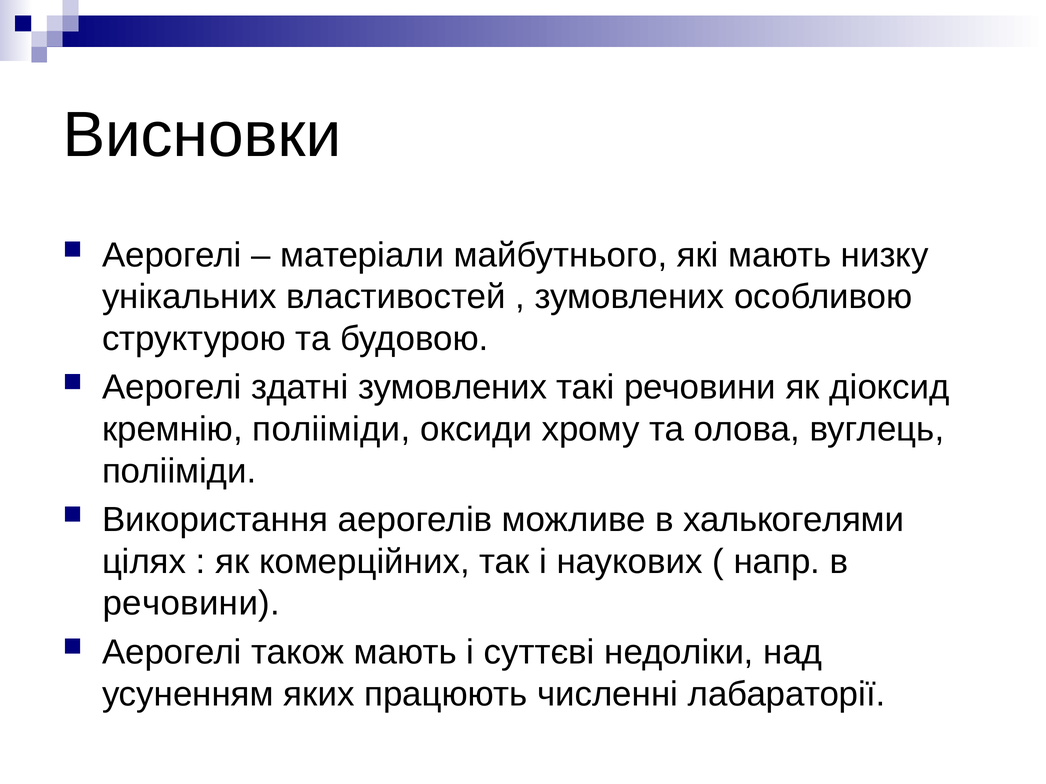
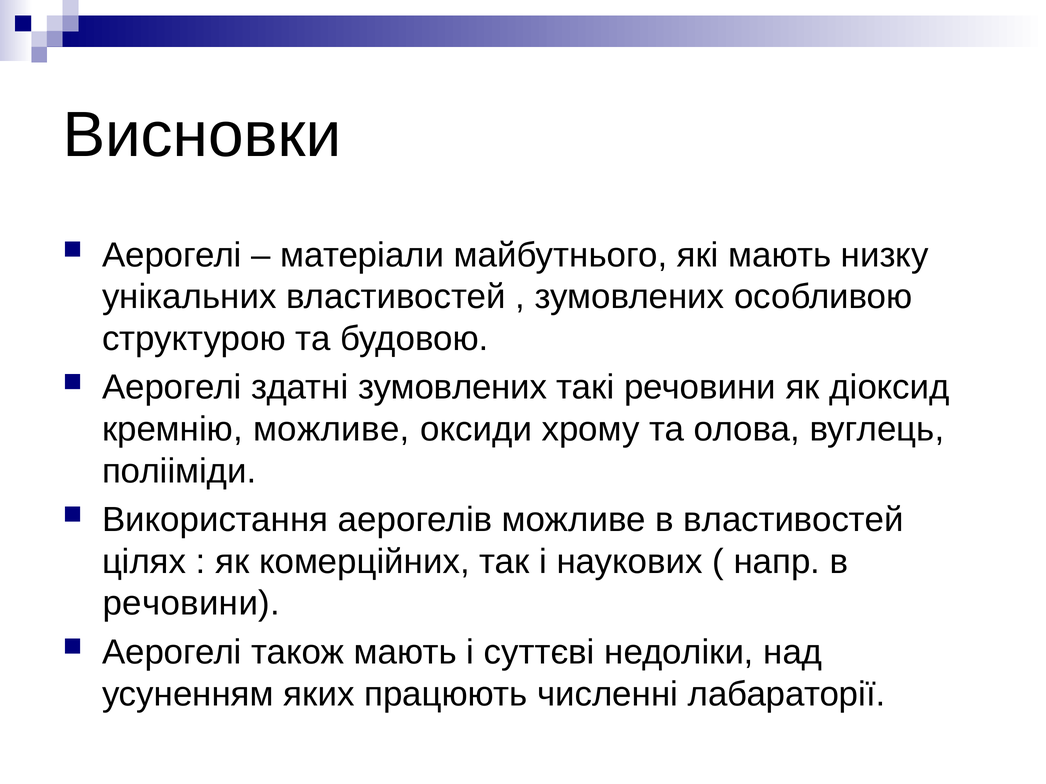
кремнію полііміди: полііміди -> можливе (331, 430)
в халькогелями: халькогелями -> властивостей (793, 520)
